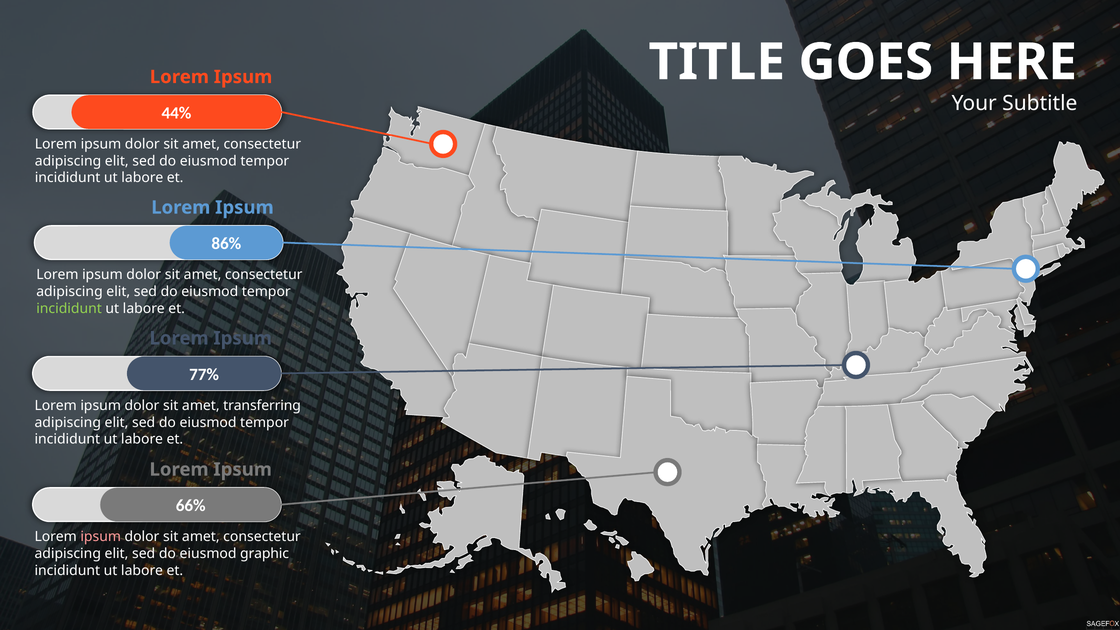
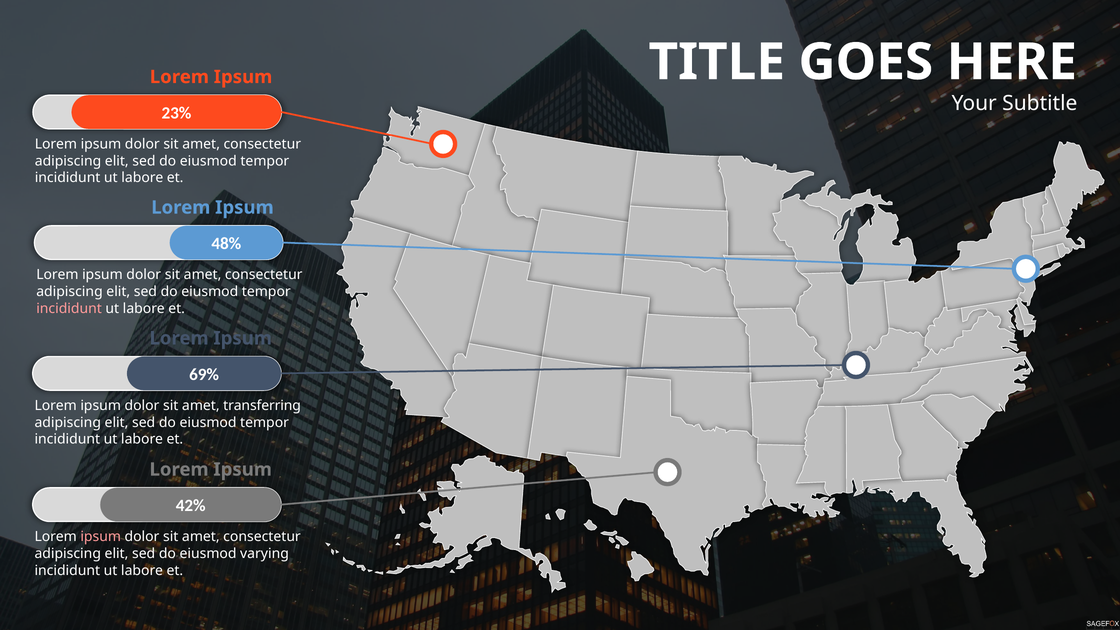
44%: 44% -> 23% (176, 113)
86%: 86% -> 48% (226, 244)
incididunt colour: light green -> pink (69, 308)
77%: 77% -> 69% (204, 375)
66%: 66% -> 42% (191, 506)
graphic: graphic -> varying (264, 554)
